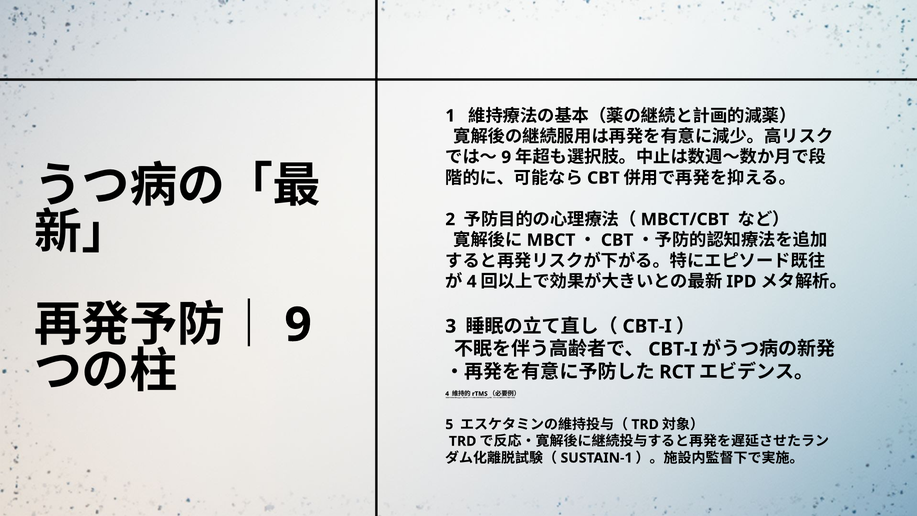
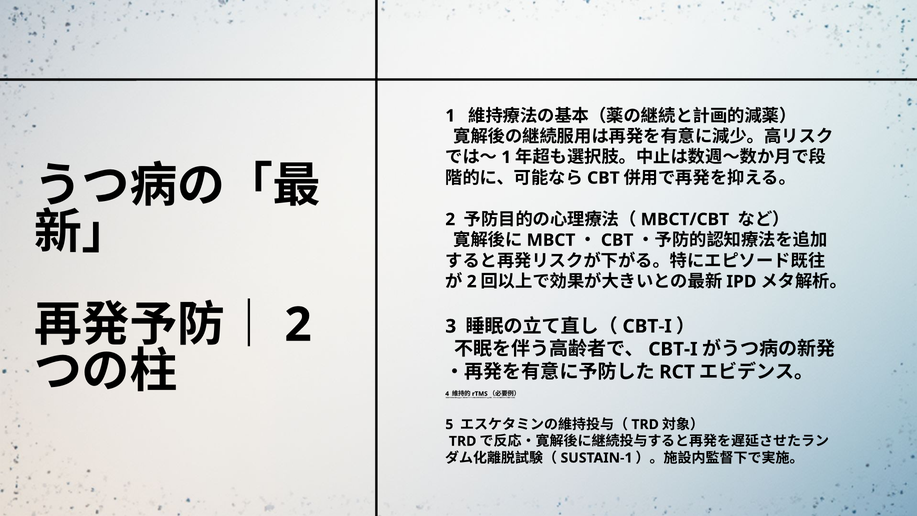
9: 9 -> 1 (506, 157)
4: 4 -> 2 (472, 281)
9: 9 -> 2 (298, 325)
